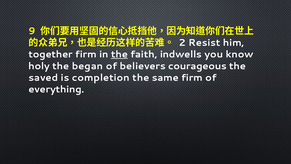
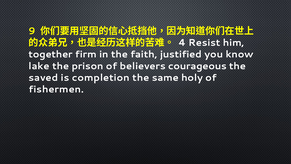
2: 2 -> 4 (182, 43)
the underline: present -> none (119, 54)
indwells: indwells -> justified (181, 54)
holy: holy -> lake (39, 66)
began: began -> prison (88, 66)
same firm: firm -> holy (192, 78)
everything: everything -> fishermen (56, 89)
